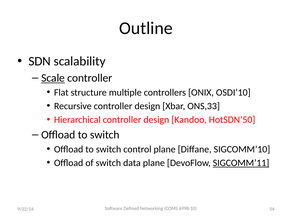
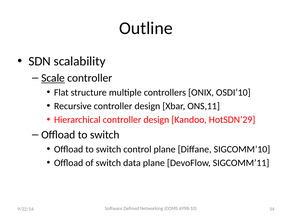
ONS,33: ONS,33 -> ONS,11 (204, 106)
HotSDN’50: HotSDN’50 -> HotSDN’29 (232, 120)
SIGCOMM’11 underline: present -> none (241, 163)
